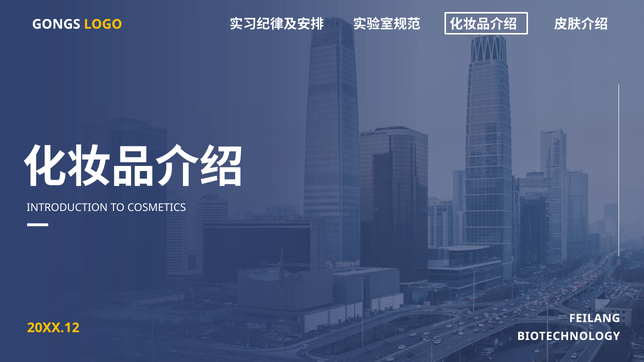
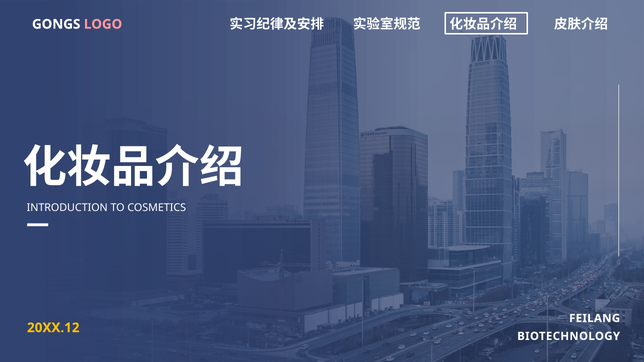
LOGO colour: yellow -> pink (103, 24)
